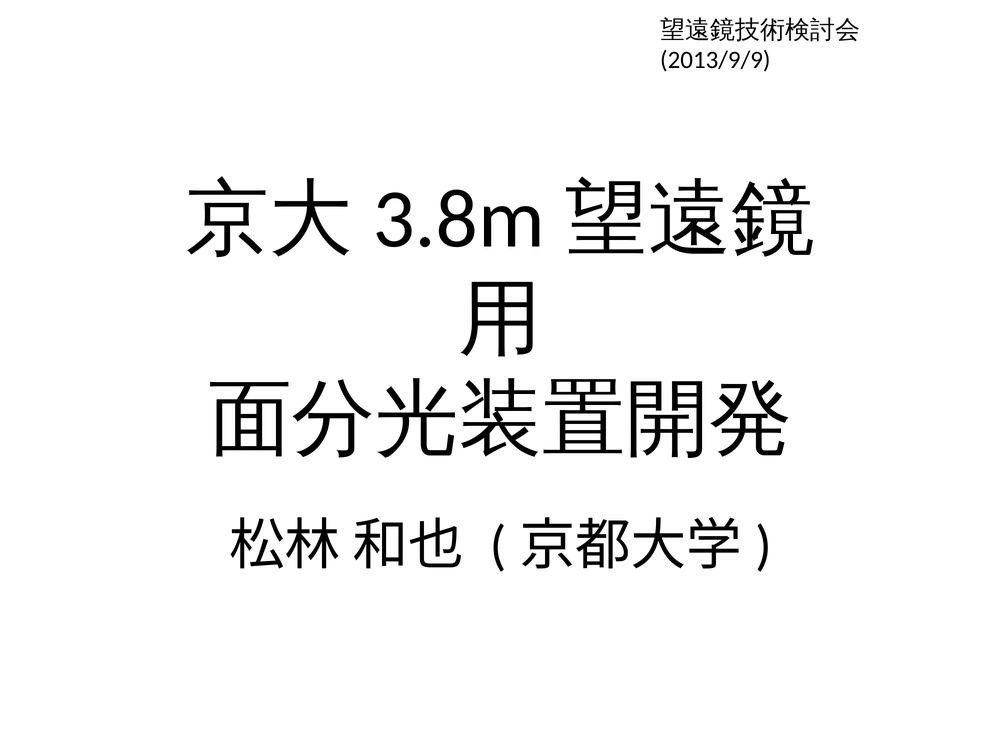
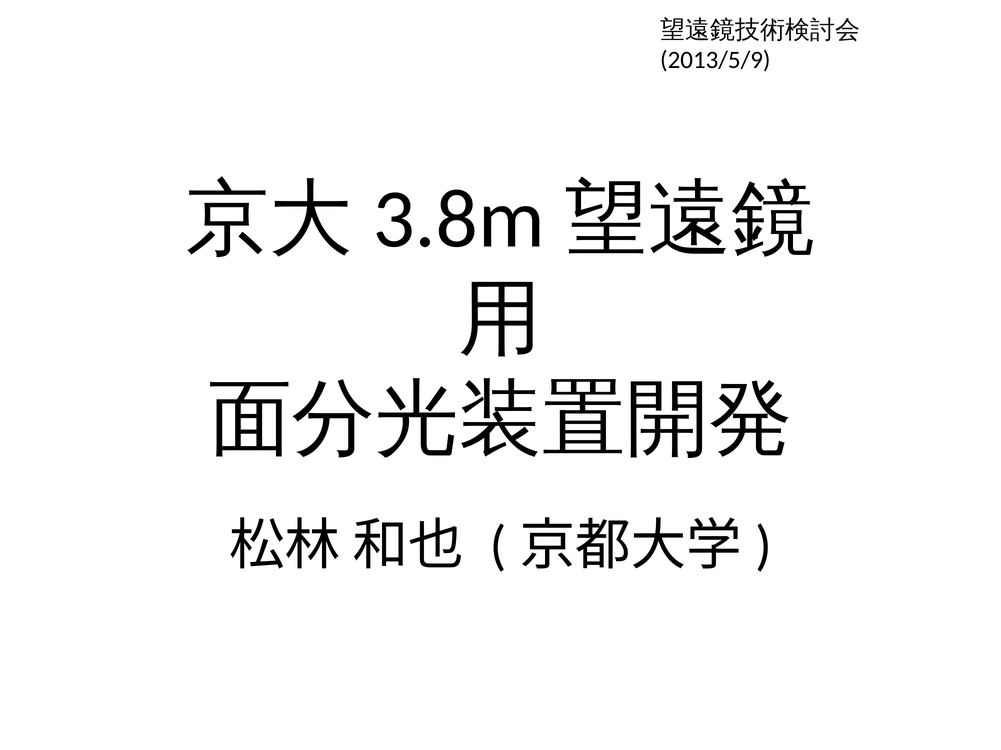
2013/9/9: 2013/9/9 -> 2013/5/9 (715, 60)
